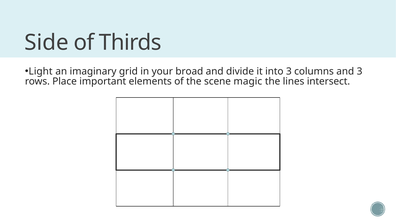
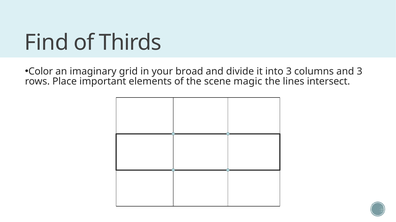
Side: Side -> Find (47, 43)
Light: Light -> Color (41, 72)
